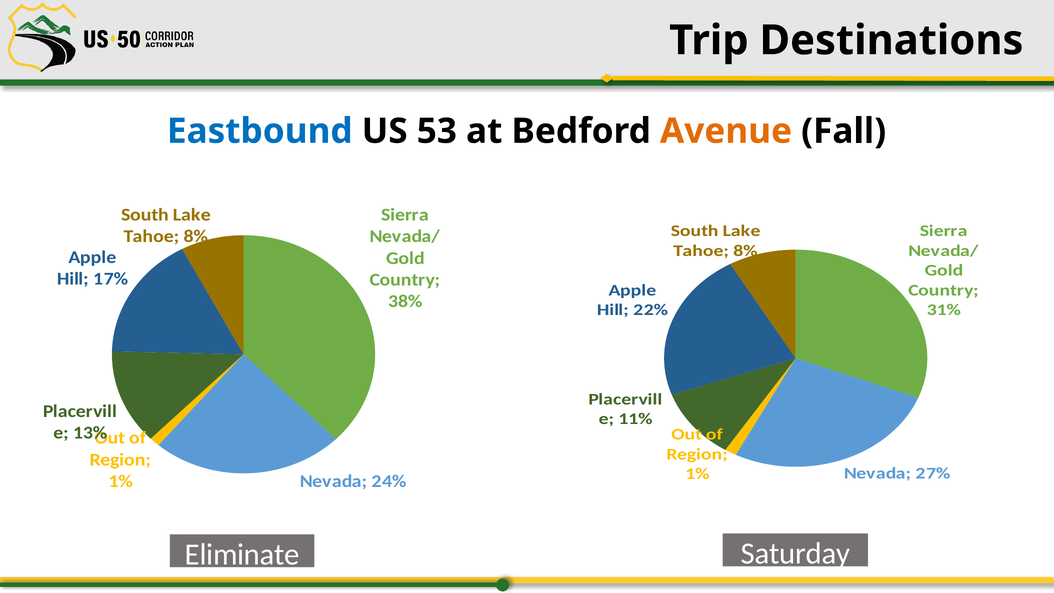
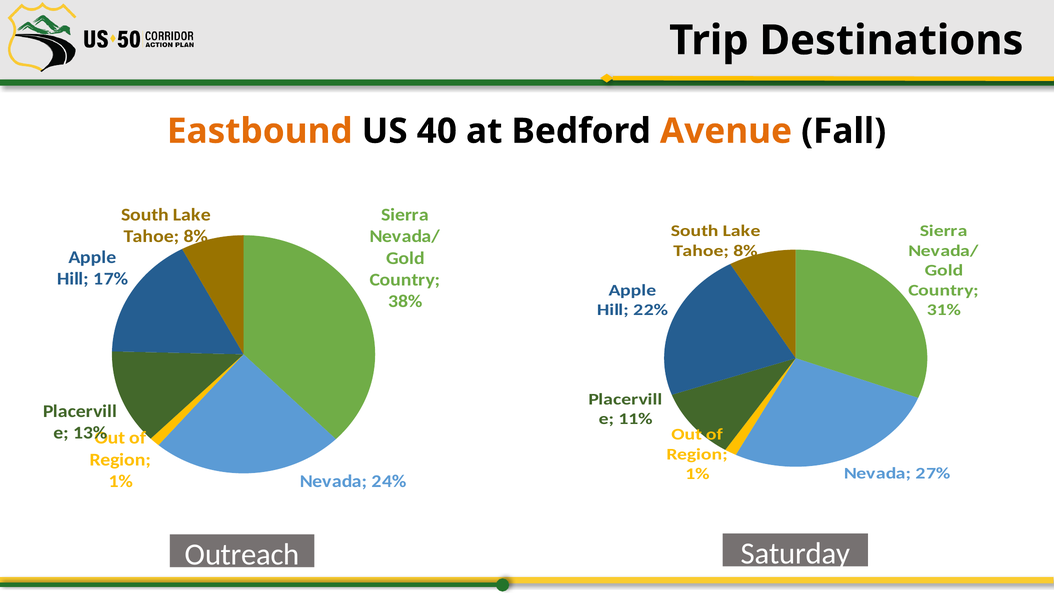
Eastbound colour: blue -> orange (260, 131)
53: 53 -> 40 (437, 131)
Eliminate: Eliminate -> Outreach (242, 555)
